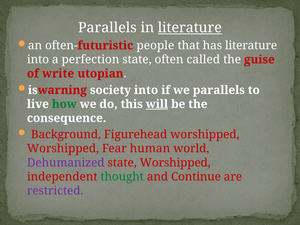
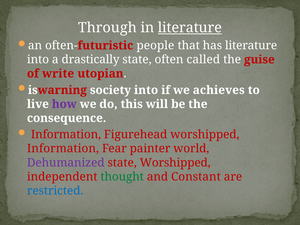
Parallels: Parallels -> Through (107, 28)
perfection: perfection -> drastically (91, 60)
we parallels: parallels -> achieves (219, 90)
how colour: green -> purple (64, 104)
will underline: present -> none (157, 104)
Background: Background -> Information (66, 135)
Worshipped: Worshipped -> Information (63, 149)
human: human -> painter (150, 149)
Continue: Continue -> Constant (196, 177)
restricted colour: purple -> blue (55, 191)
